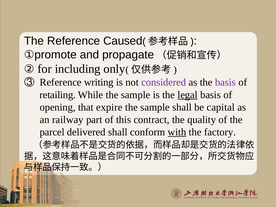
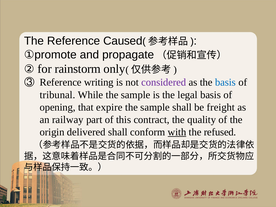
including: including -> rainstorm (78, 69)
basis colour: purple -> blue (225, 82)
retailing: retailing -> tribunal (58, 95)
legal underline: present -> none (188, 95)
capital: capital -> freight (221, 107)
parcel: parcel -> origin (52, 132)
factory: factory -> refused (220, 132)
